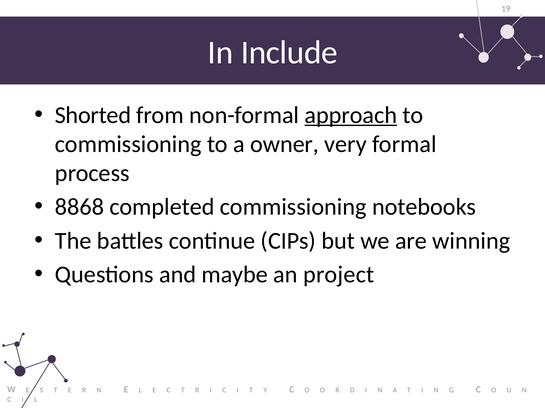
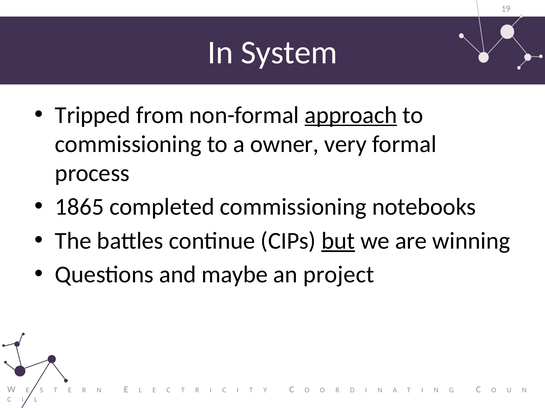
Include: Include -> System (289, 53)
Shorted: Shorted -> Tripped (93, 115)
8868: 8868 -> 1865 (79, 207)
but underline: none -> present (338, 241)
